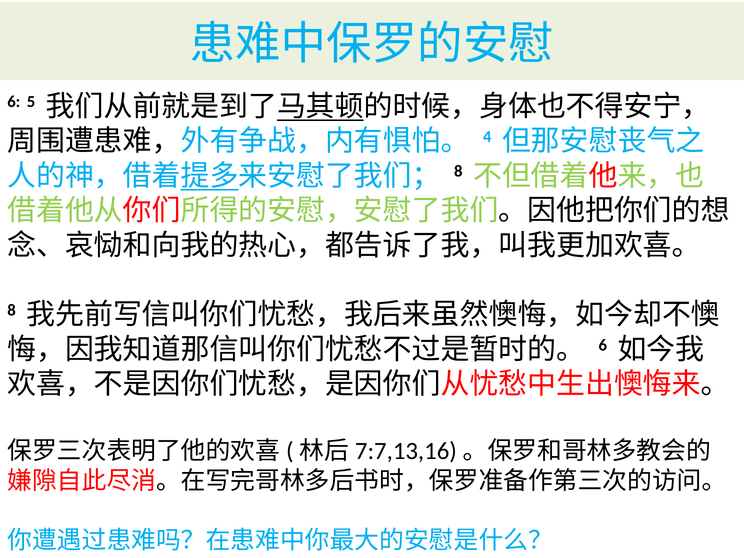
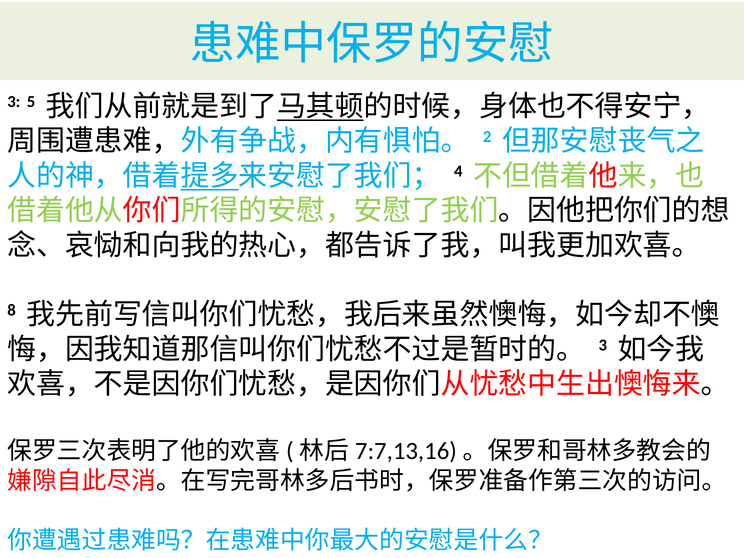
6: 6 -> 3 (14, 102)
4: 4 -> 2 (487, 137)
8: 8 -> 4 (458, 171)
6: 6 -> 3 (603, 345)
